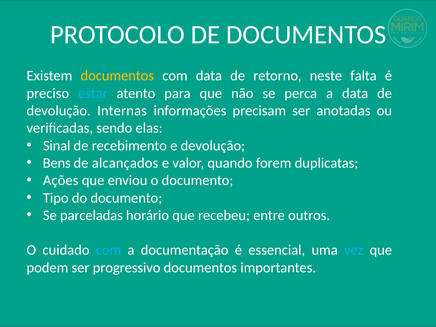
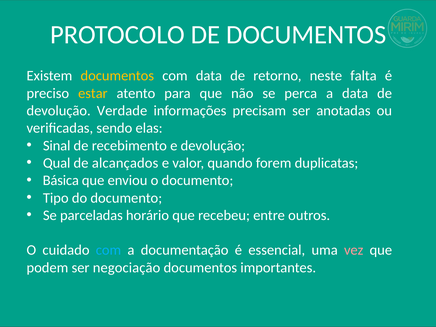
estar colour: light blue -> yellow (93, 93)
Internas: Internas -> Verdade (122, 111)
Bens: Bens -> Qual (57, 163)
Ações: Ações -> Básica (61, 180)
vez colour: light blue -> pink (354, 250)
progressivo: progressivo -> negociação (127, 268)
